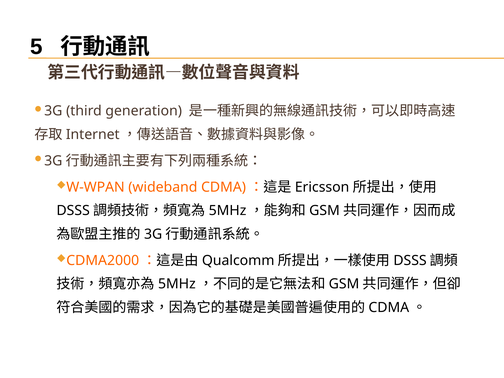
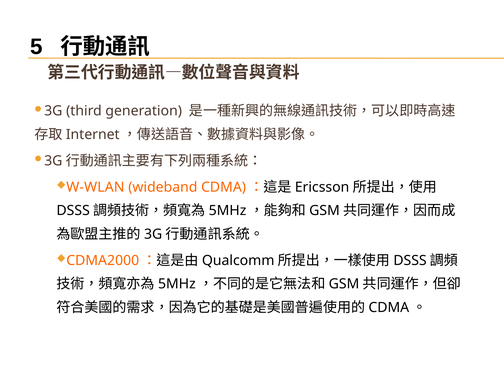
W-WPAN: W-WPAN -> W-WLAN (95, 187)
